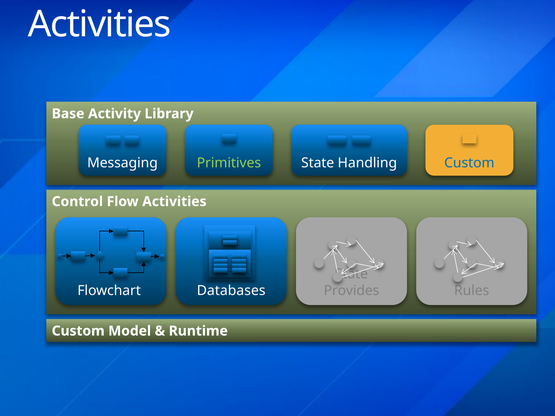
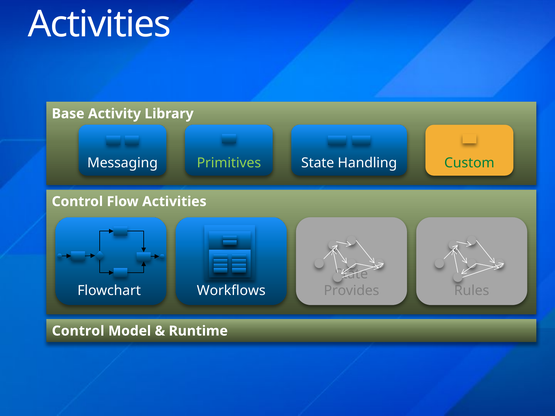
Custom colour: blue -> green (469, 163)
Databases: Databases -> Workflows (231, 291)
Custom: Custom -> Control (78, 331)
